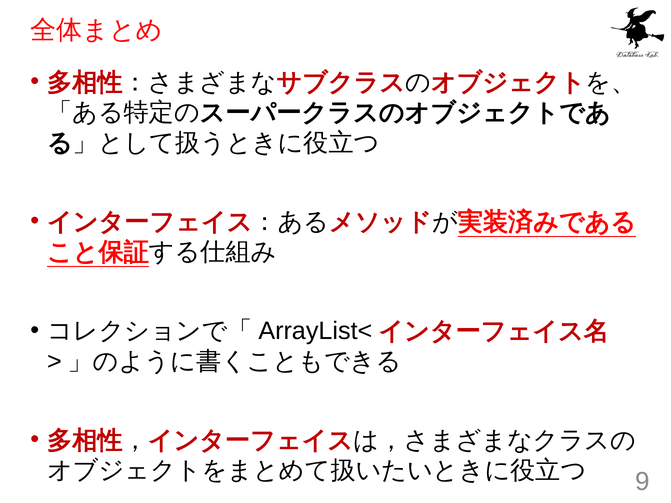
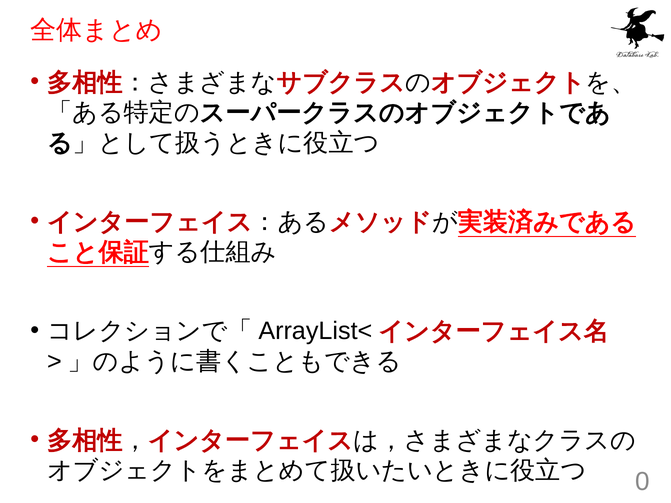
9: 9 -> 0 (642, 482)
